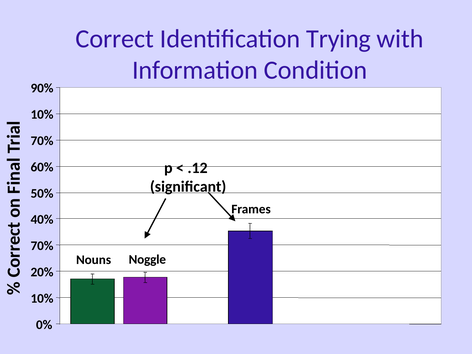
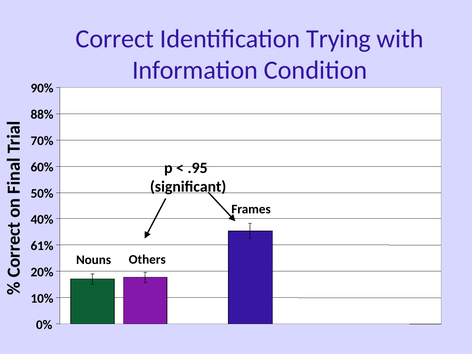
10%: 10% -> 88% (42, 115)
.12: .12 -> .95 (198, 168)
70%: 70% -> 61% (42, 246)
Noggle: Noggle -> Others (147, 260)
